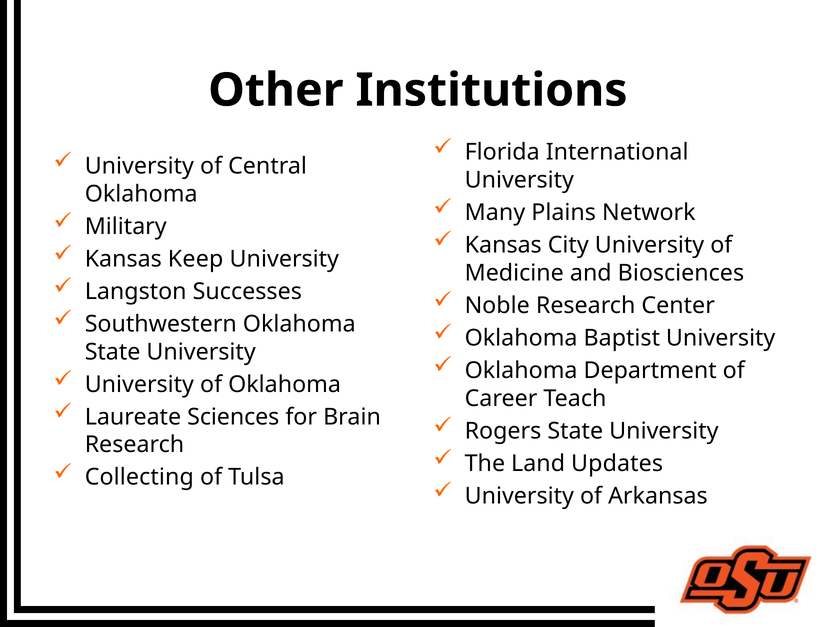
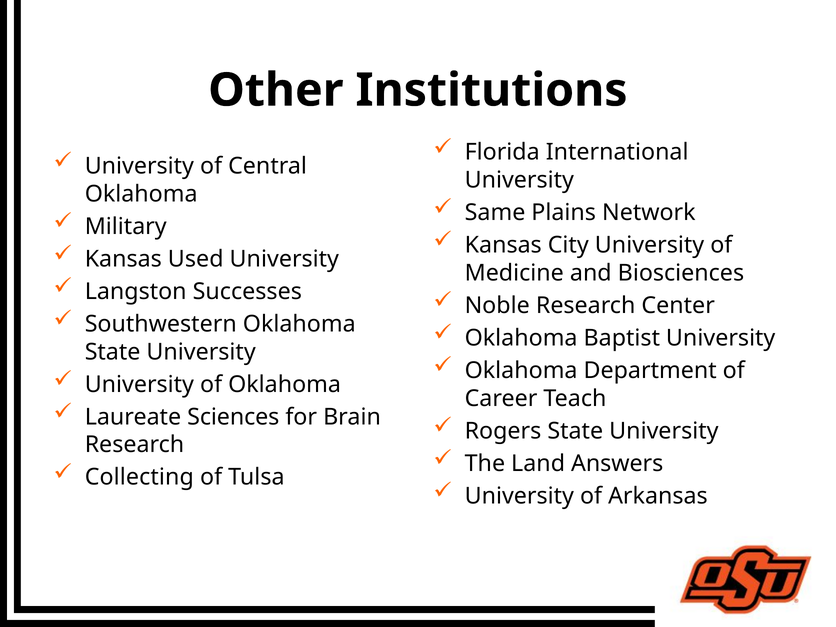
Many: Many -> Same (495, 213)
Keep: Keep -> Used (196, 259)
Updates: Updates -> Answers (617, 463)
